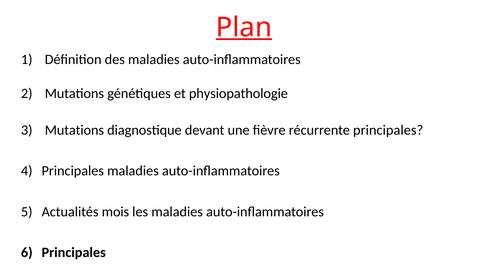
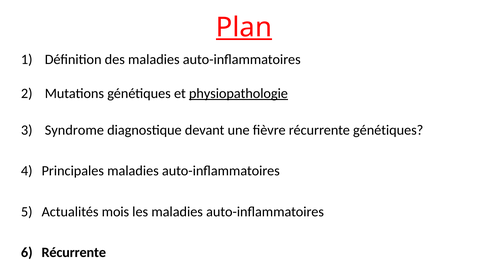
physiopathologie underline: none -> present (238, 94)
Mutations: Mutations -> Syndrome (74, 130)
récurrente principales: principales -> génétiques (388, 130)
Principales: Principales -> Récurrente (74, 253)
